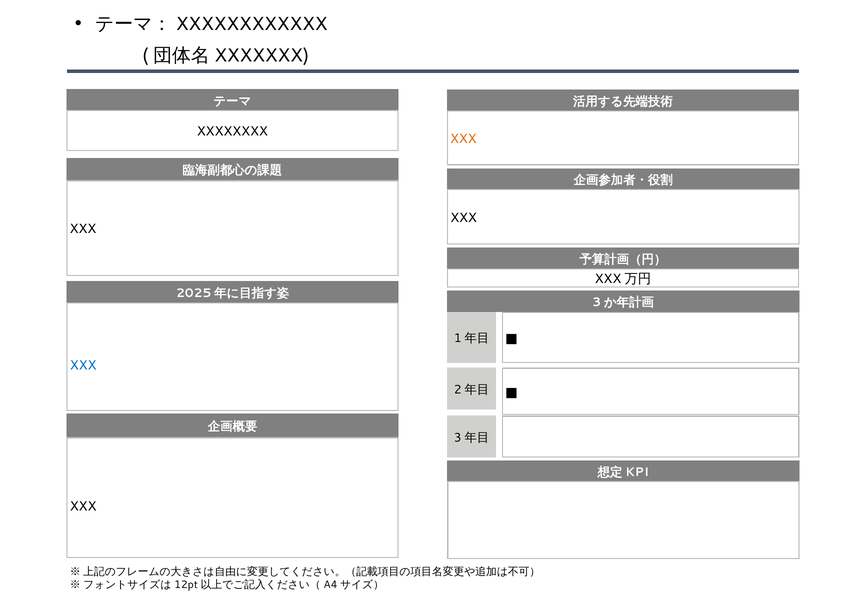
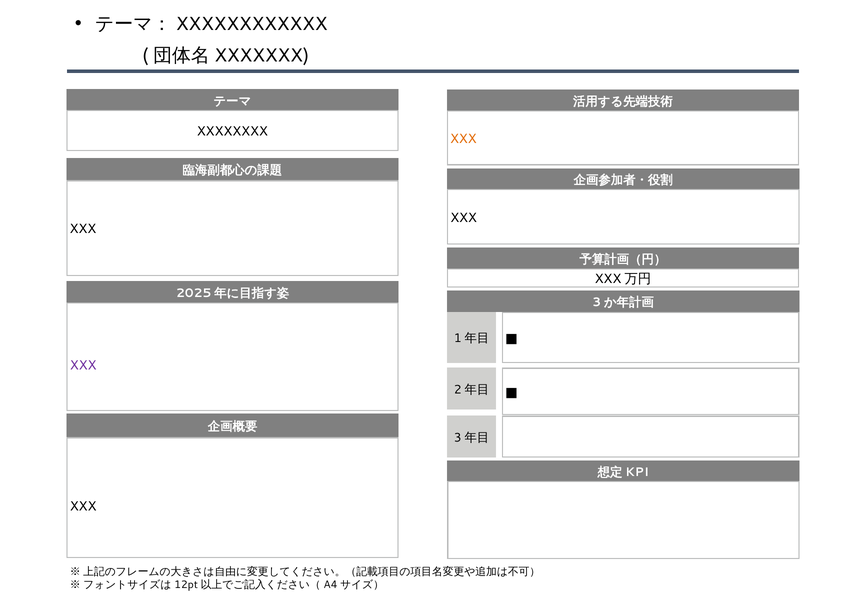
XXX colour: blue -> purple (83, 365)
